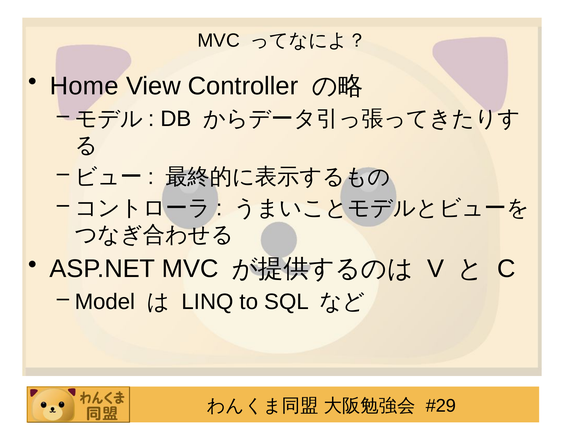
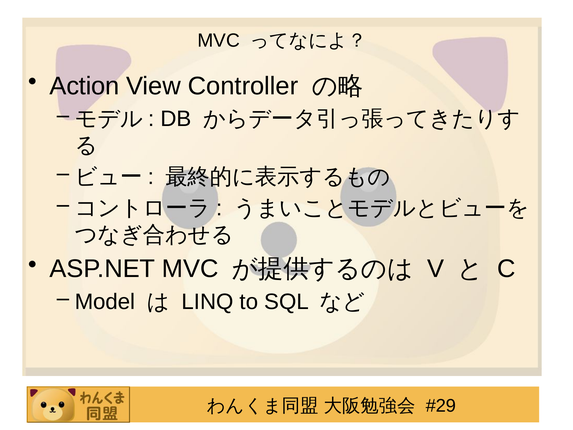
Home: Home -> Action (84, 86)
